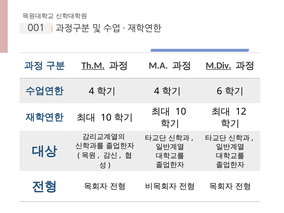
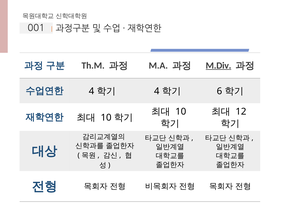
Th.M underline: present -> none (93, 65)
